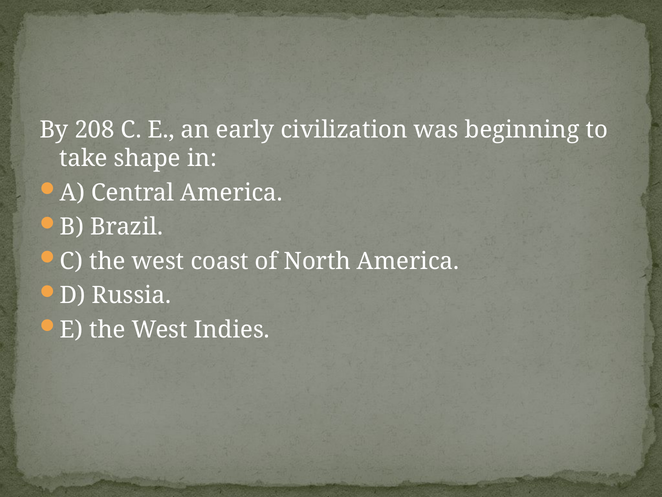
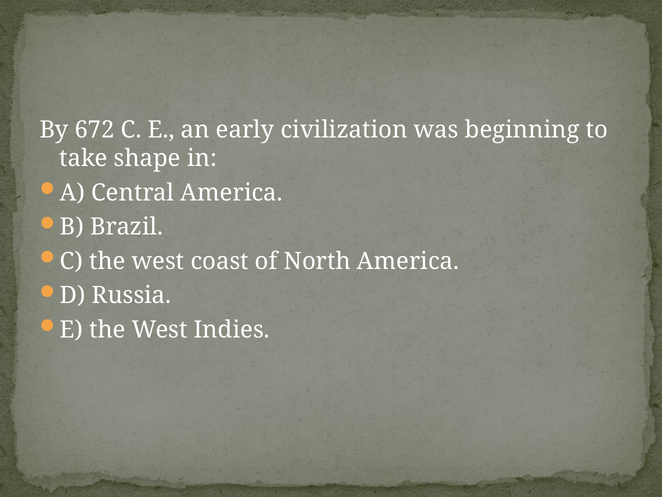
208: 208 -> 672 (95, 130)
